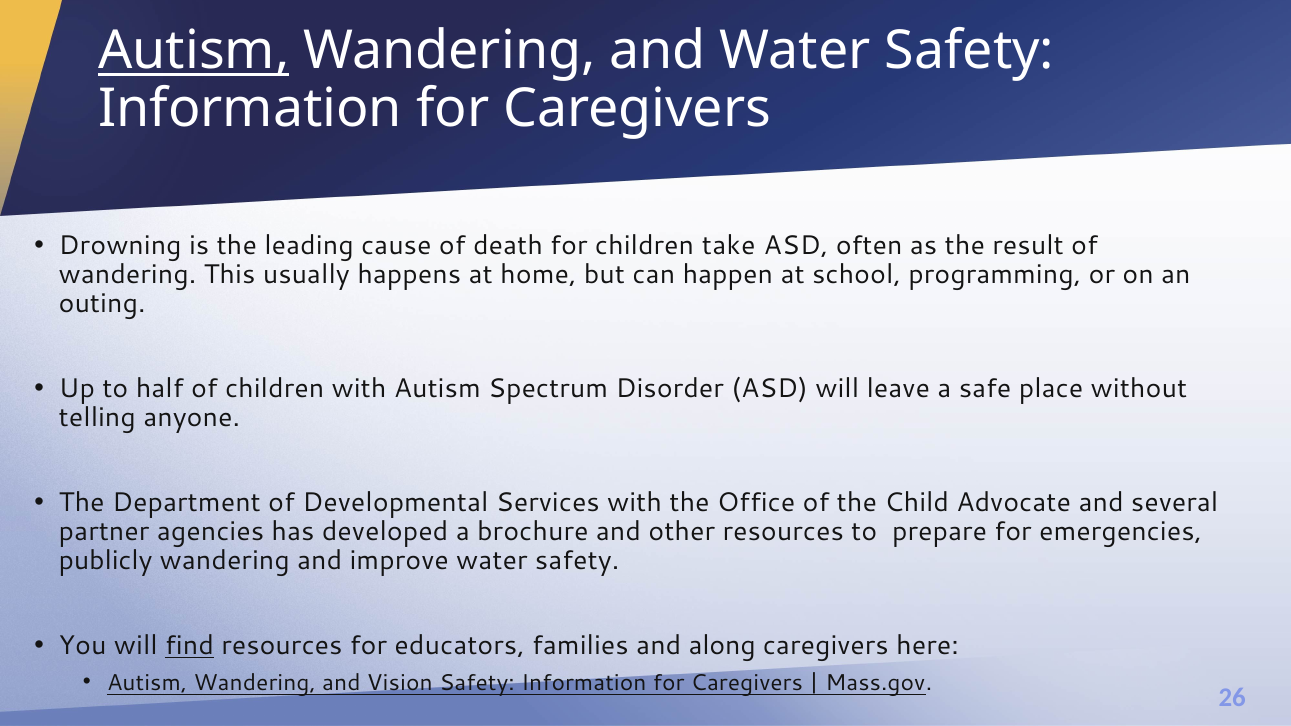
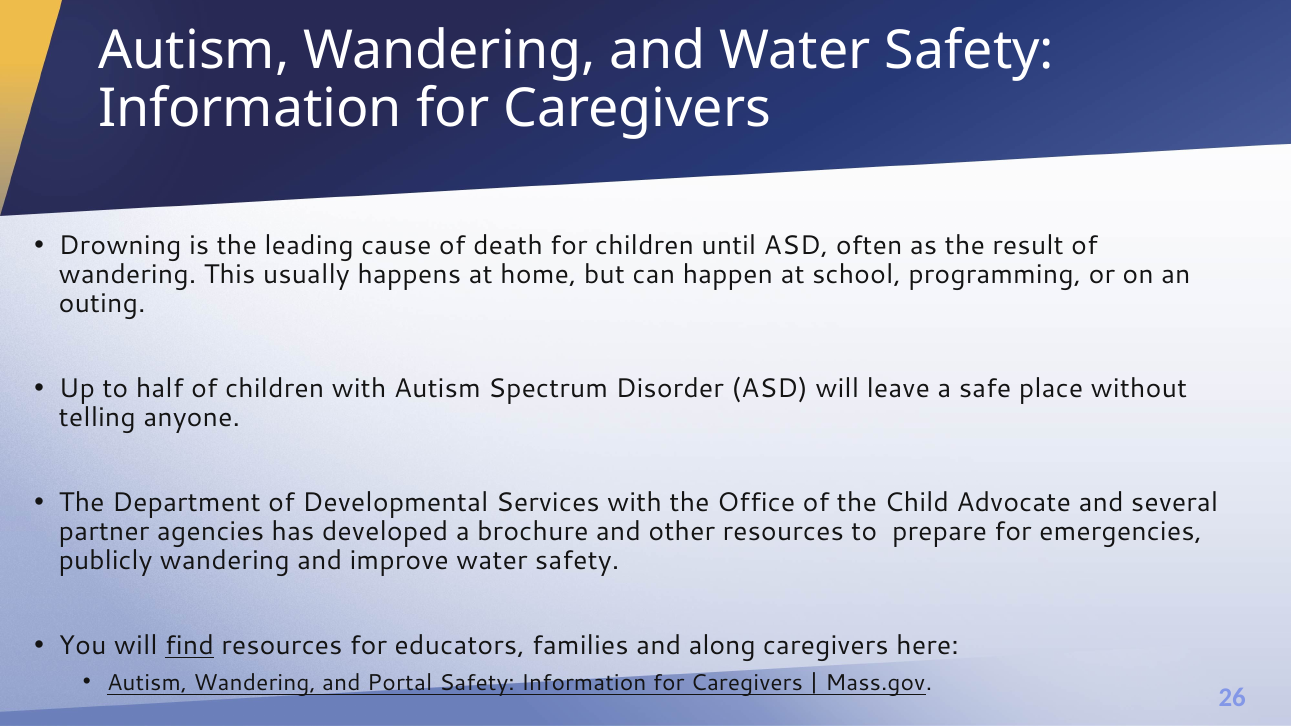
Autism underline: present -> none (194, 51)
take: take -> until (729, 246)
Vision: Vision -> Portal (400, 683)
